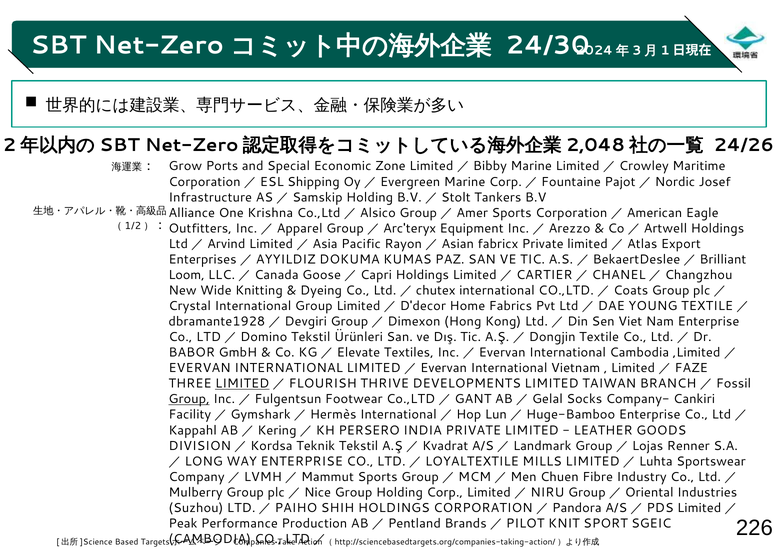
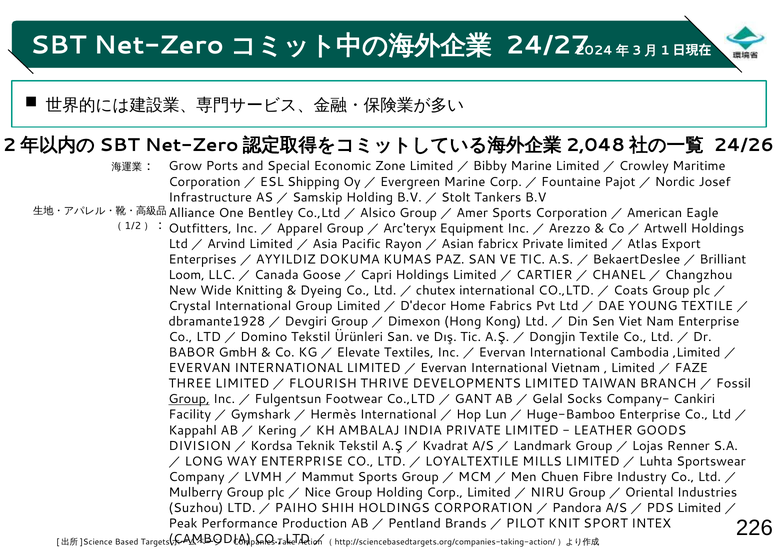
24/30: 24/30 -> 24/27 (548, 45)
Krishna: Krishna -> Bentley (270, 213)
LIMITED underline: present -> none (242, 384)
PERSERO: PERSERO -> AMBALAJ (369, 430)
SGEIC: SGEIC -> INTEX (651, 524)
